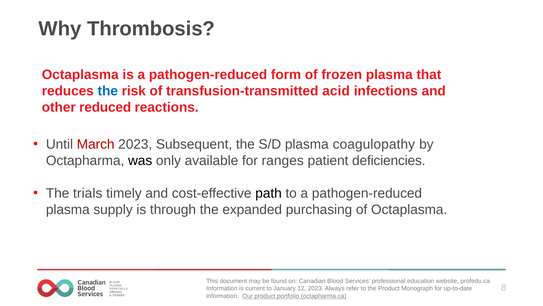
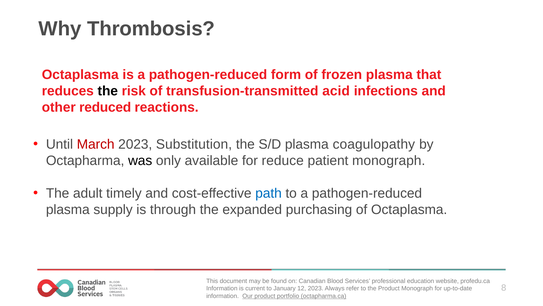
the colour: blue -> black (108, 91)
Subsequent: Subsequent -> Substitution (194, 144)
ranges: ranges -> reduce (283, 161)
patient deficiencies: deficiencies -> monograph (389, 161)
trials: trials -> adult (88, 193)
path colour: black -> blue (269, 193)
